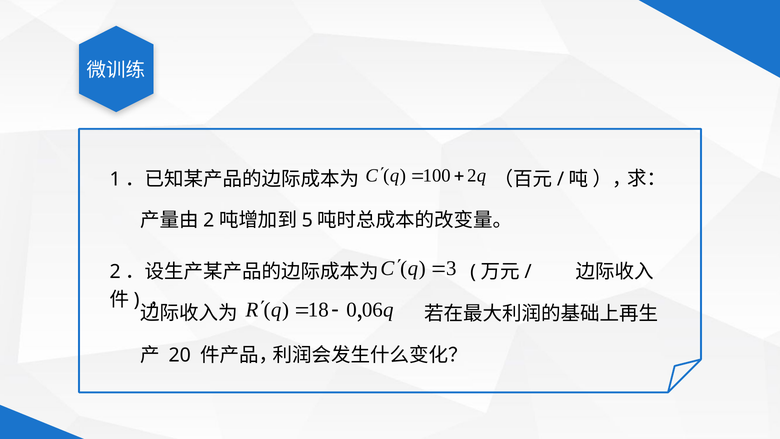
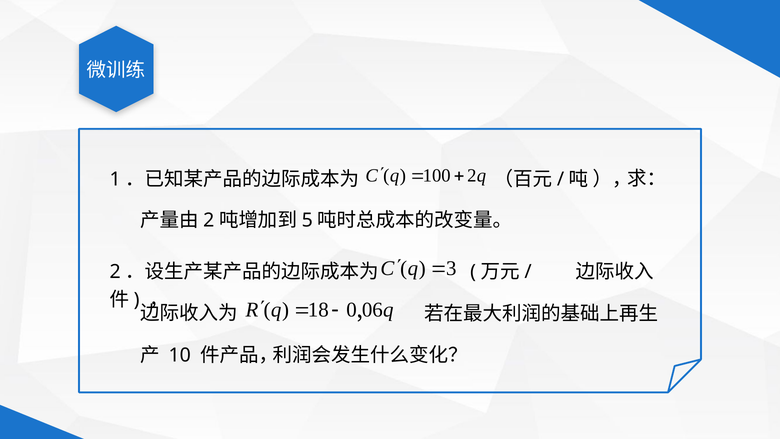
20: 20 -> 10 (180, 355)
